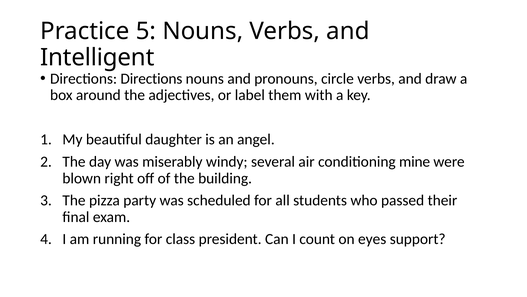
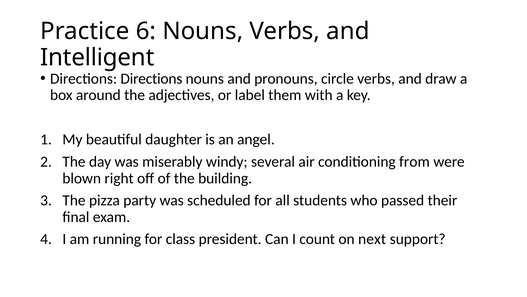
5: 5 -> 6 (146, 31)
mine: mine -> from (414, 161)
eyes: eyes -> next (372, 239)
